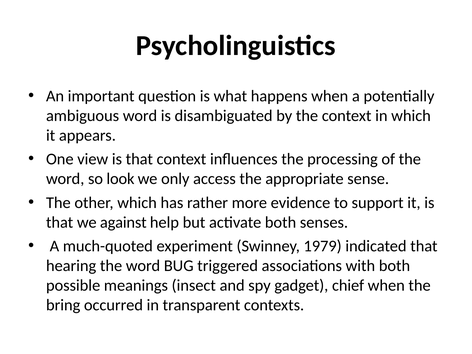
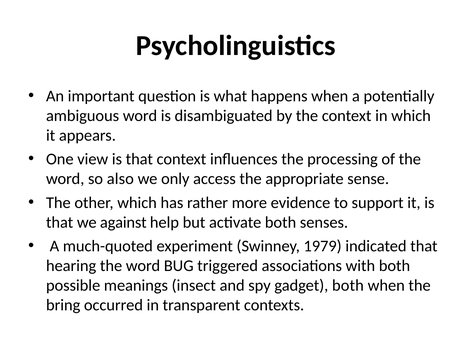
look: look -> also (120, 179)
gadget chief: chief -> both (348, 285)
